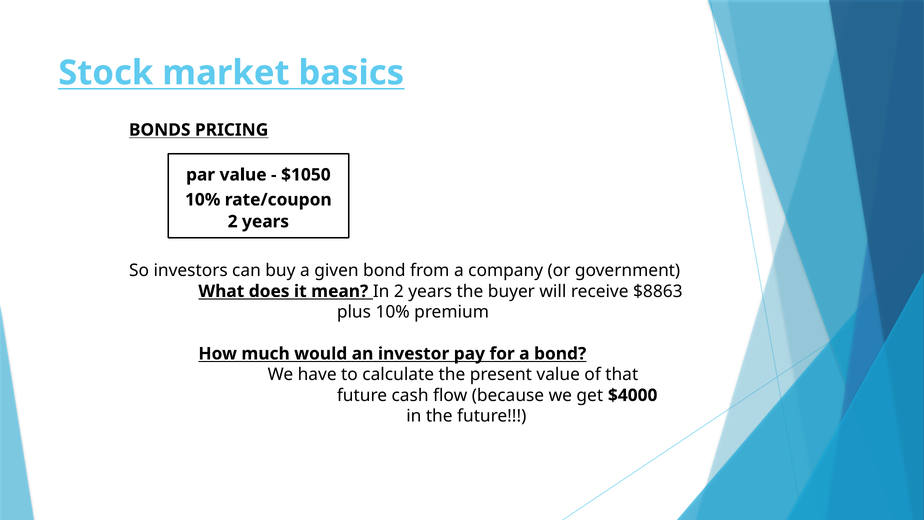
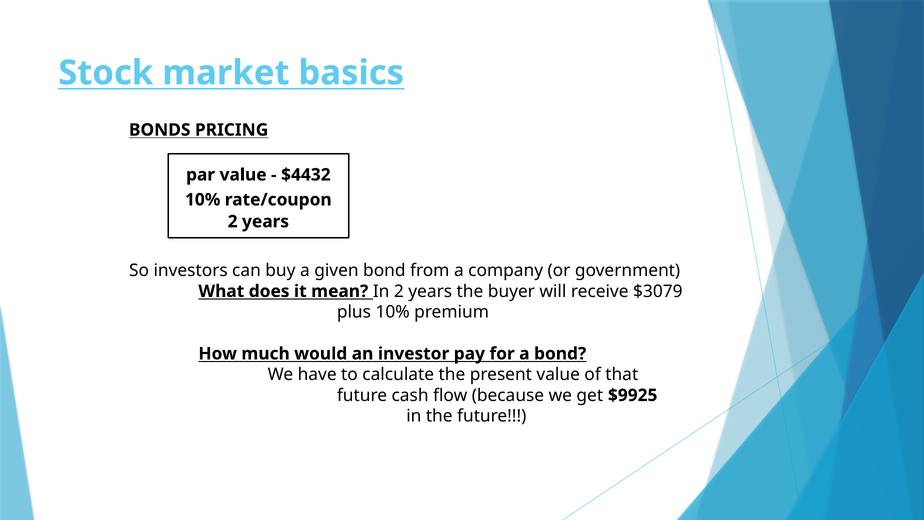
$1050: $1050 -> $4432 (306, 175)
$8863: $8863 -> $3079 (658, 291)
$4000: $4000 -> $9925 (633, 395)
